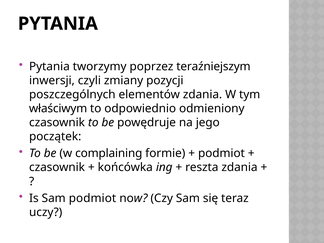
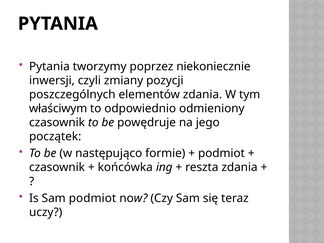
teraźniejszym: teraźniejszym -> niekoniecznie (213, 66)
complaining: complaining -> następująco (109, 153)
